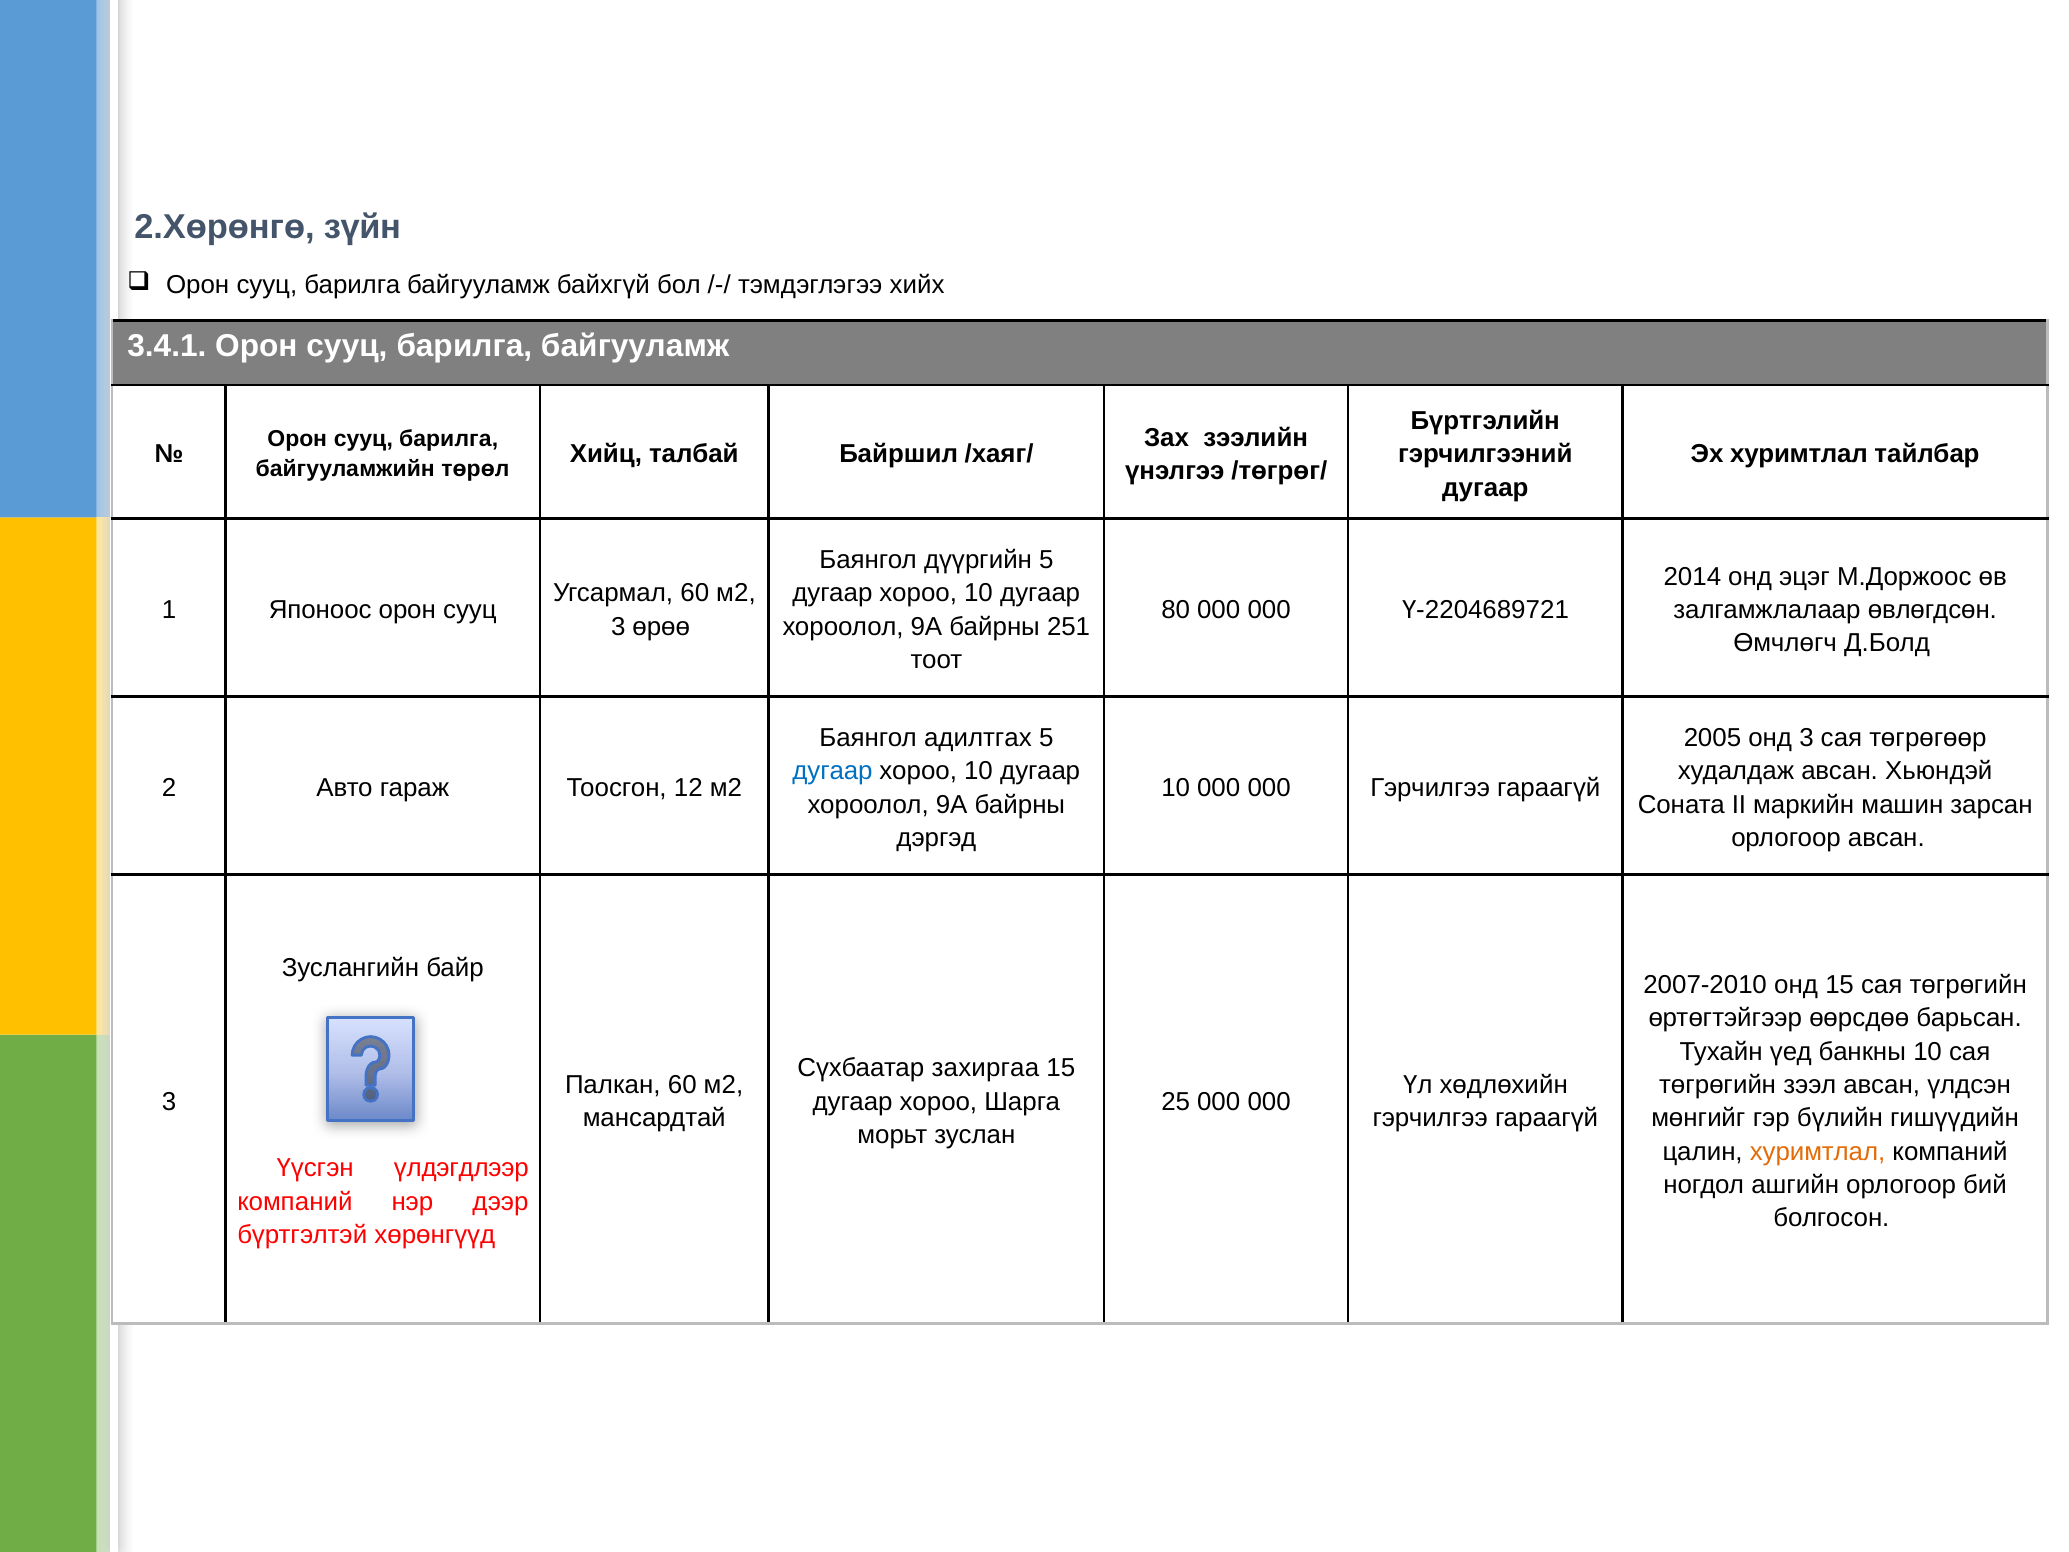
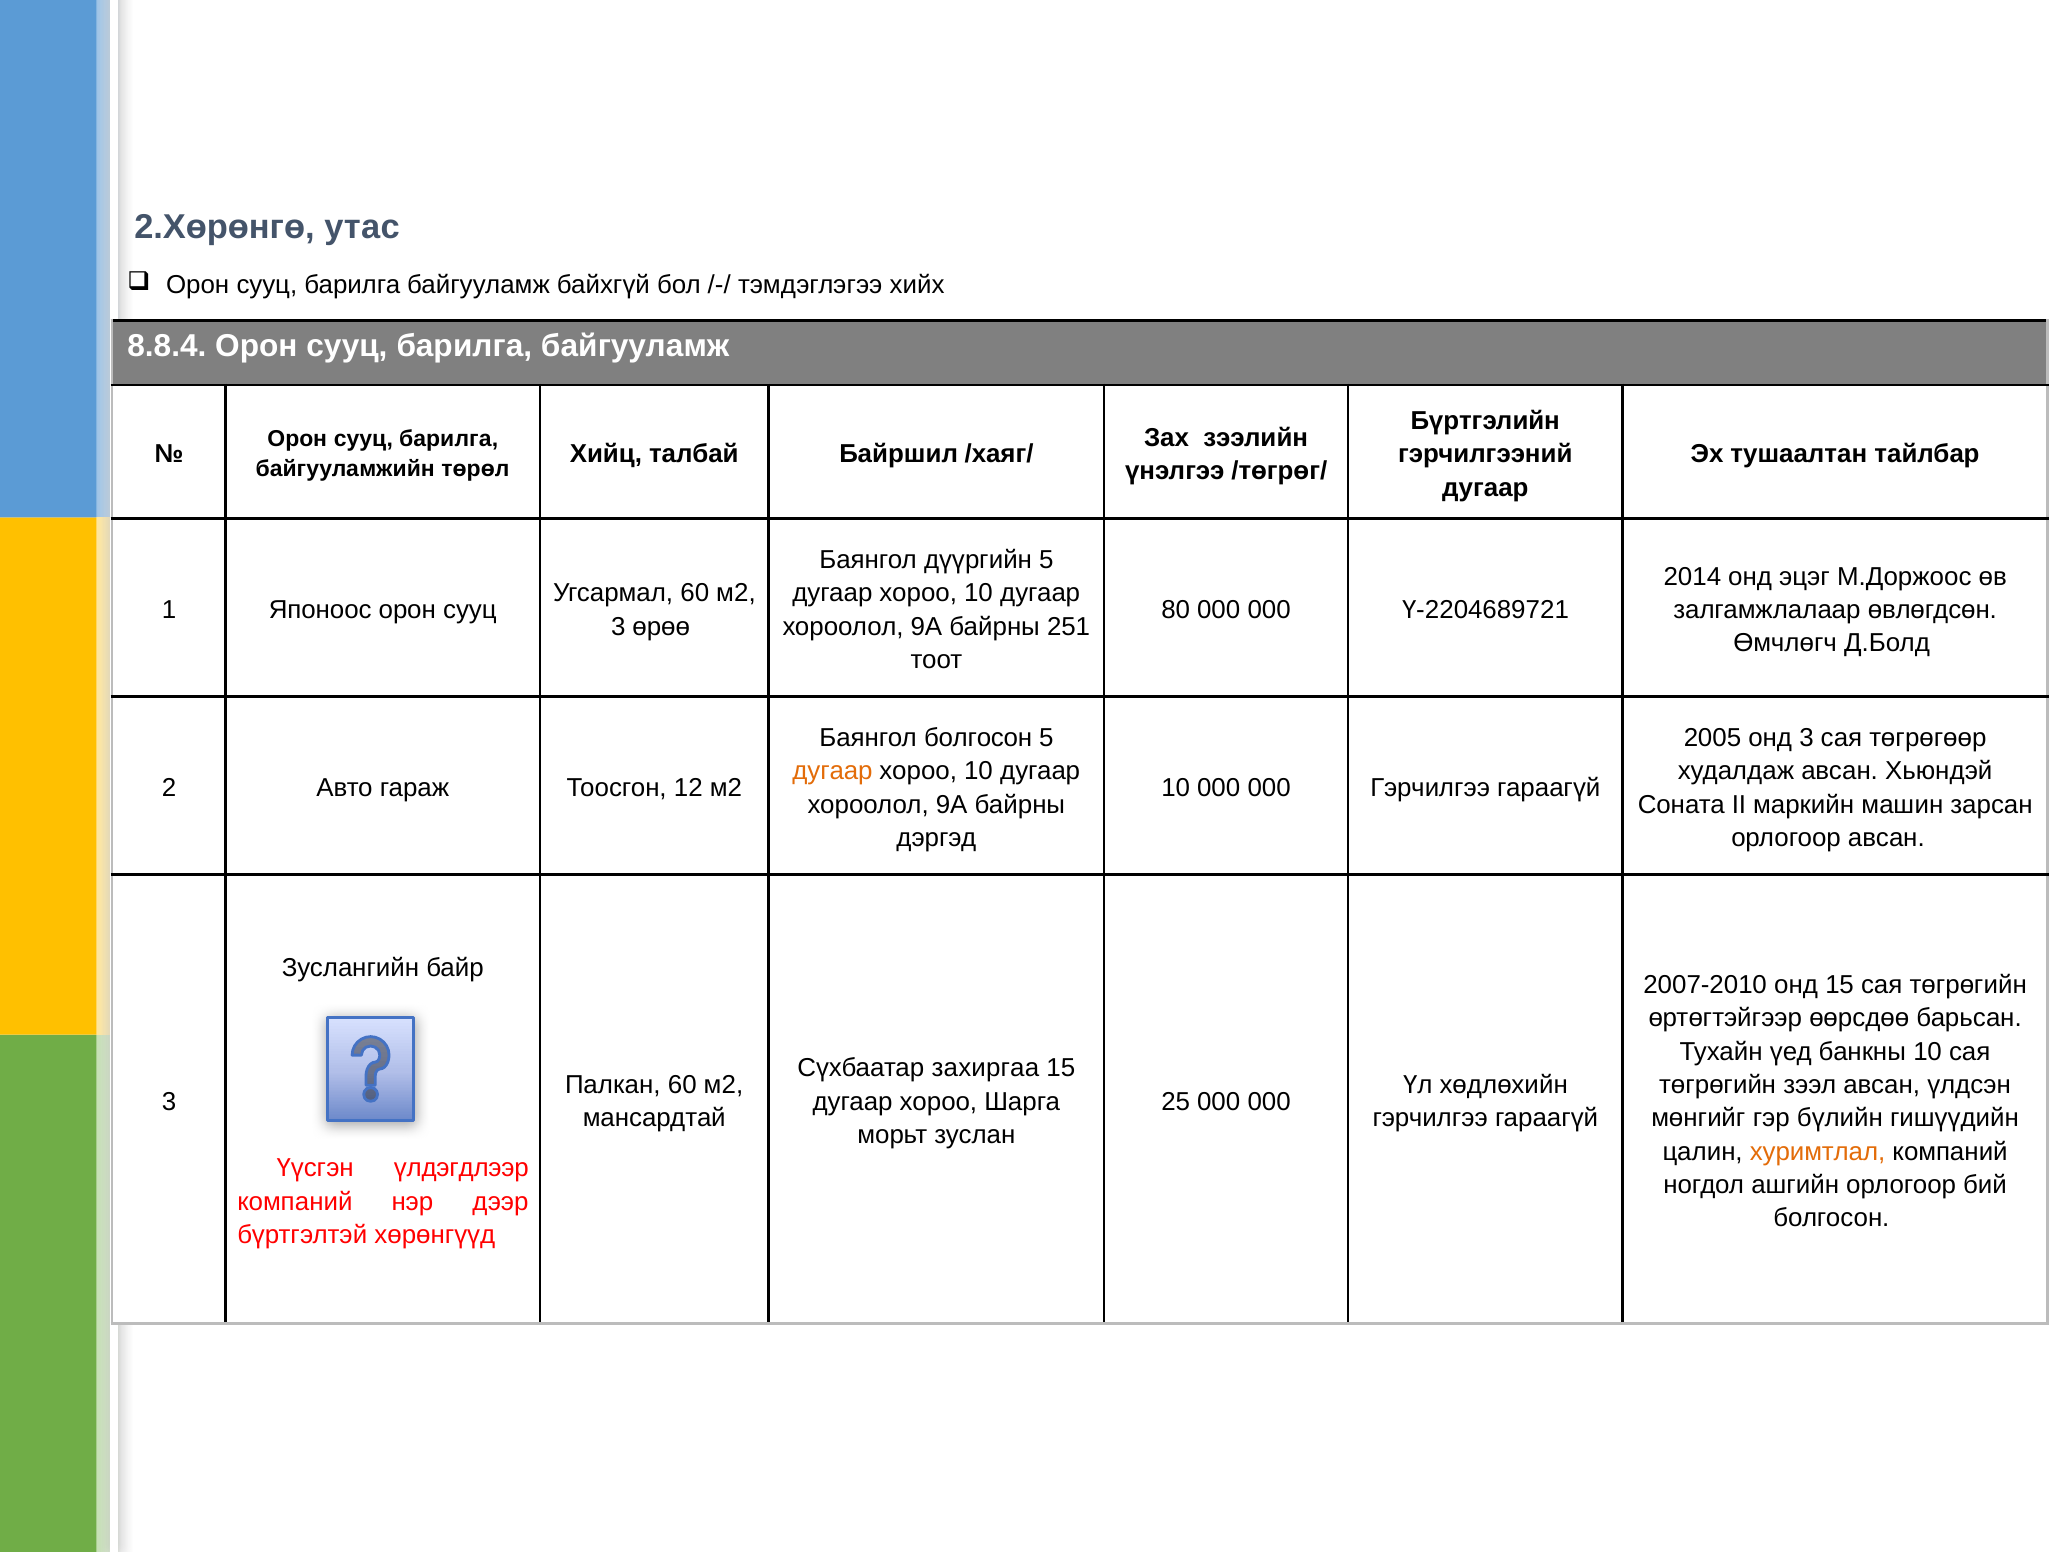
зүйн: зүйн -> утас (362, 227)
3.4.1: 3.4.1 -> 8.8.4 (167, 346)
Эх хуримтлал: хуримтлал -> тушаалтан (1799, 454)
Баянгол адилтгах: адилтгах -> болгосон (978, 738)
дугаар colour: blue -> orange (833, 771)
